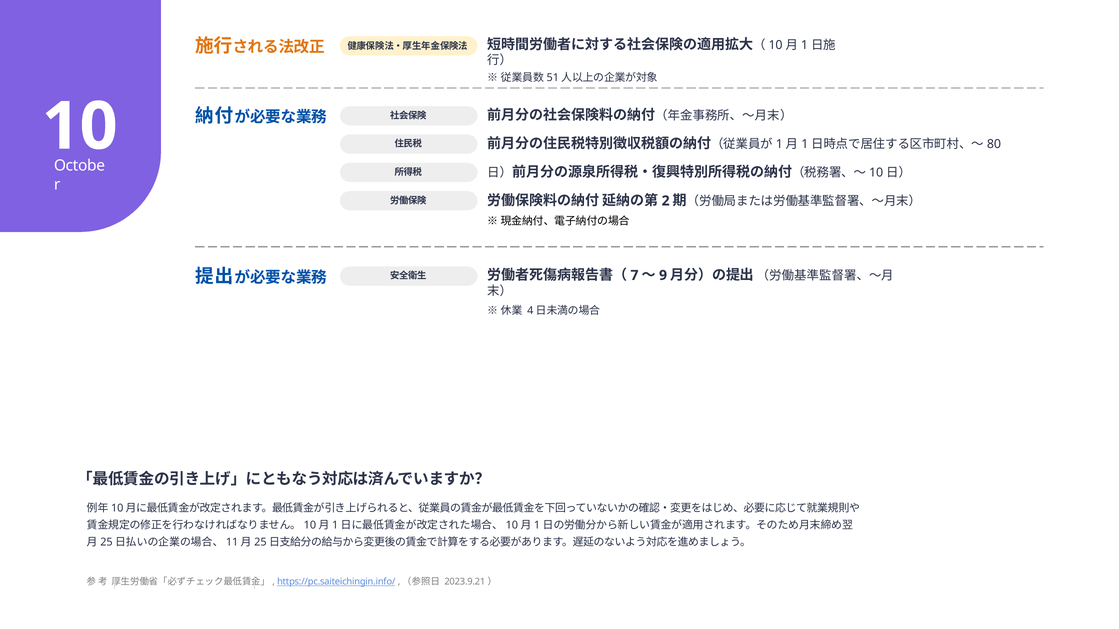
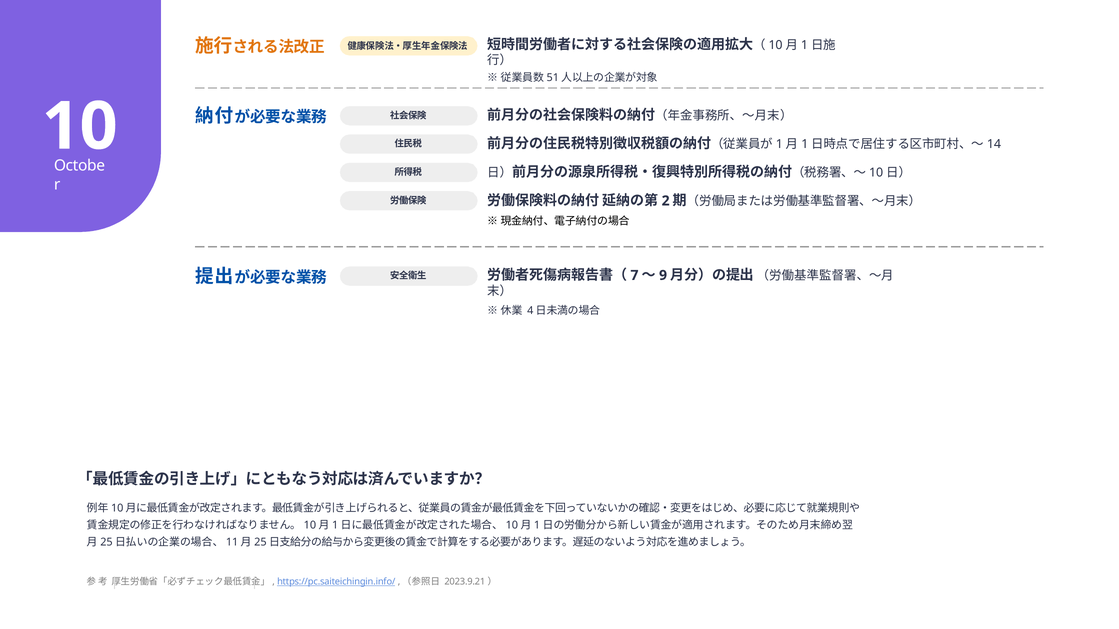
80: 80 -> 14 (994, 144)
